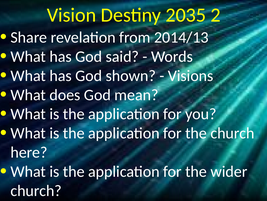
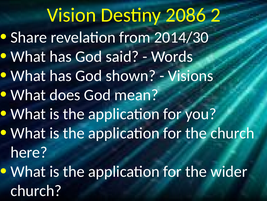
2035: 2035 -> 2086 (186, 15)
2014/13: 2014/13 -> 2014/30 (181, 37)
